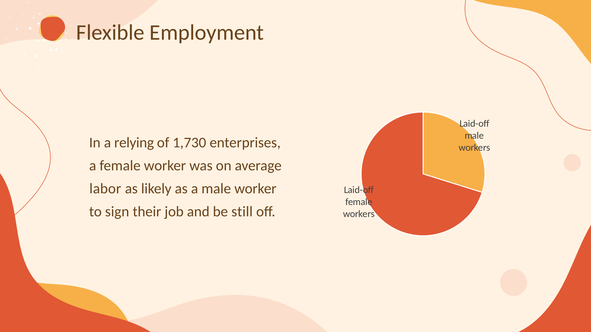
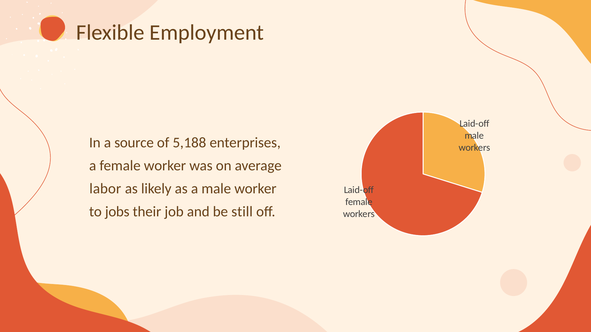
relying: relying -> source (134, 143)
1,730: 1,730 -> 5,188 (189, 143)
sign: sign -> jobs (117, 212)
